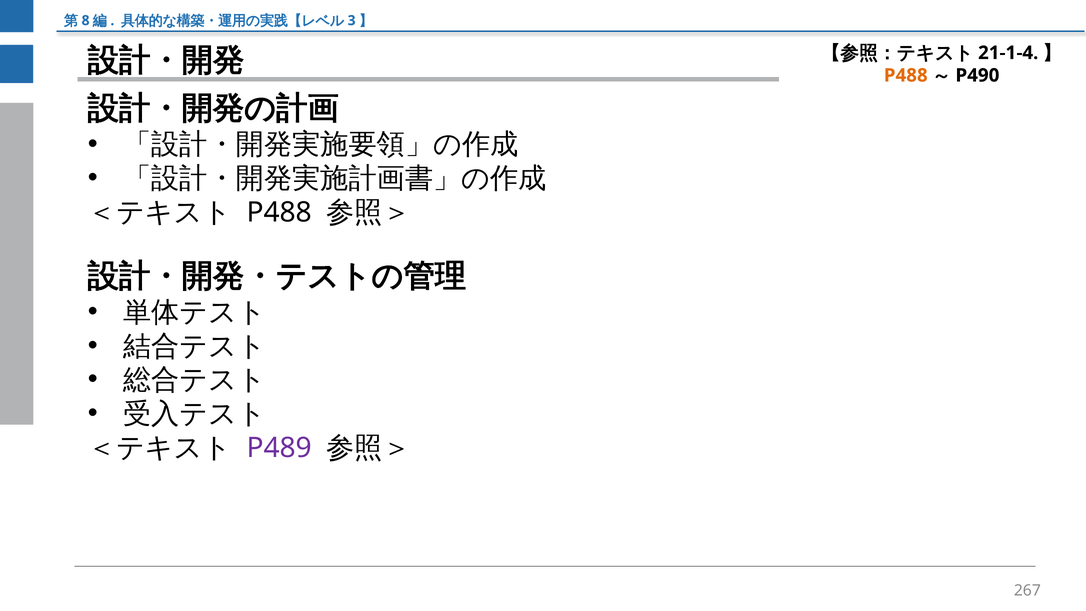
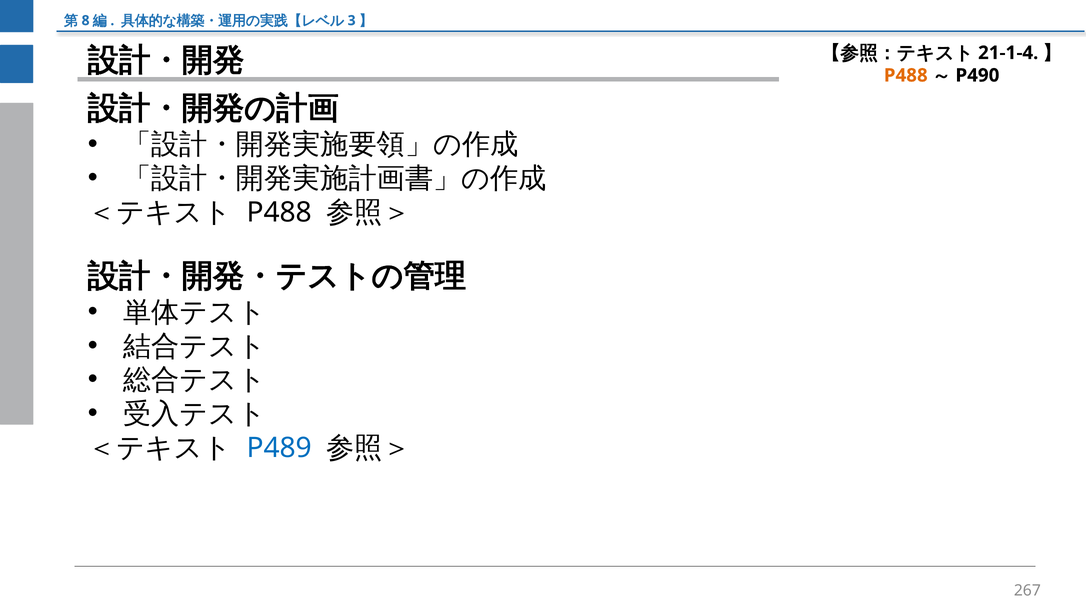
P489 colour: purple -> blue (279, 448)
